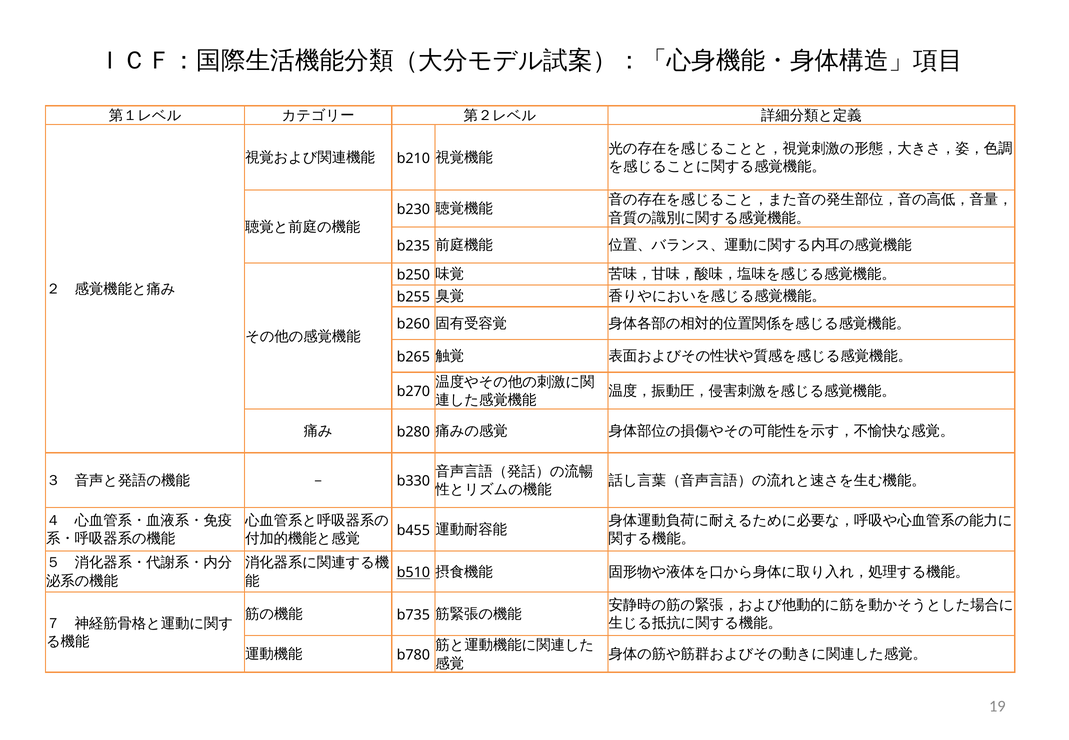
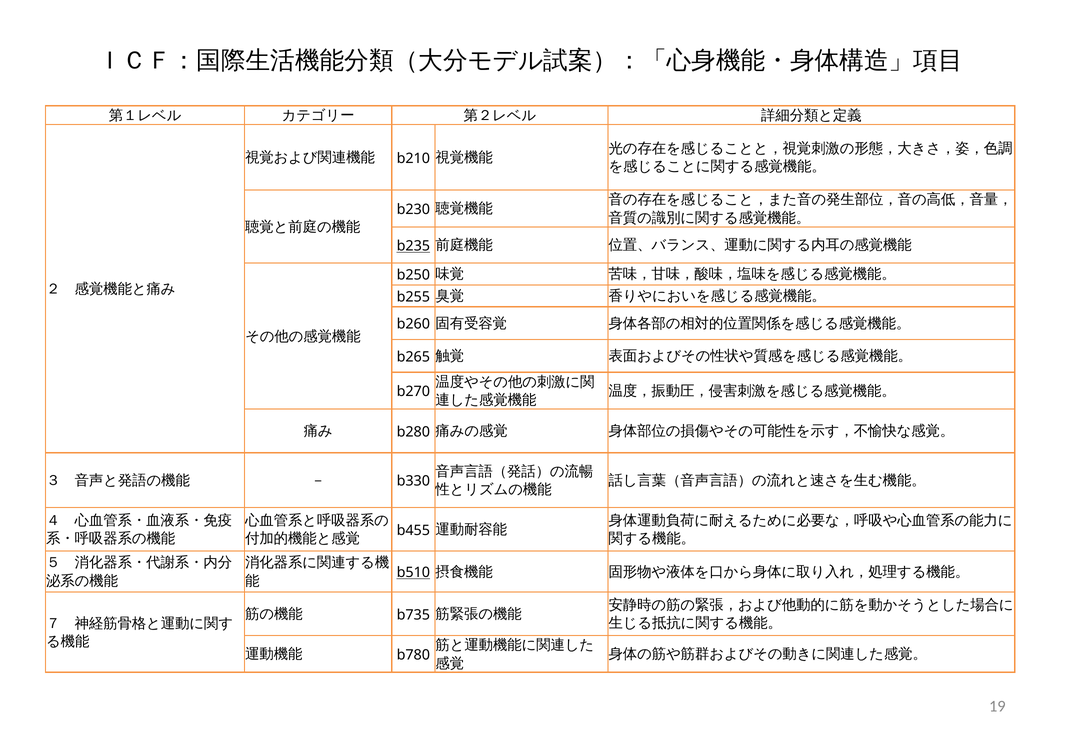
b235 underline: none -> present (413, 246)
